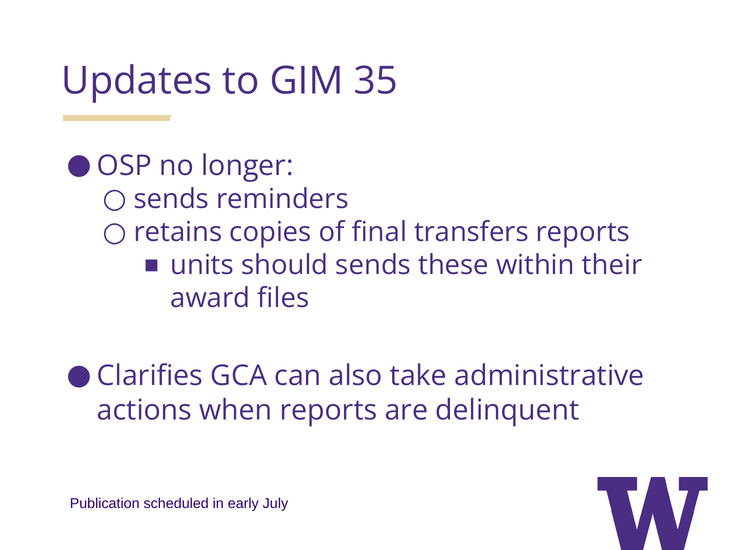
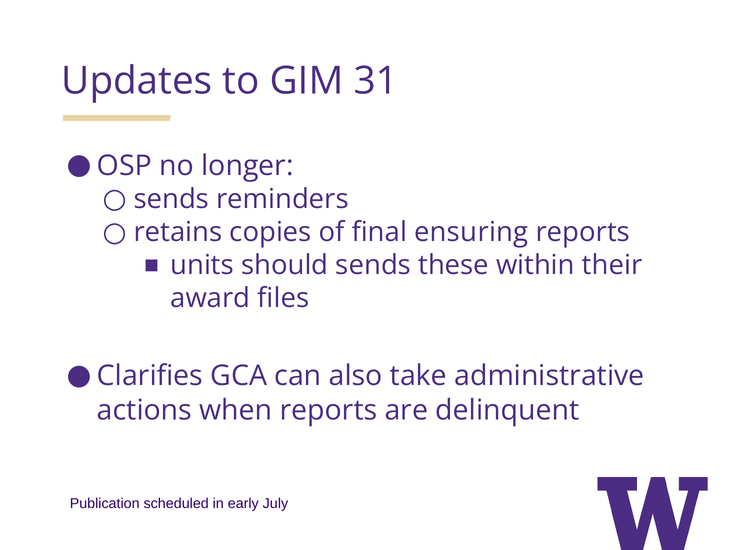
35: 35 -> 31 (376, 81)
transfers: transfers -> ensuring (471, 233)
